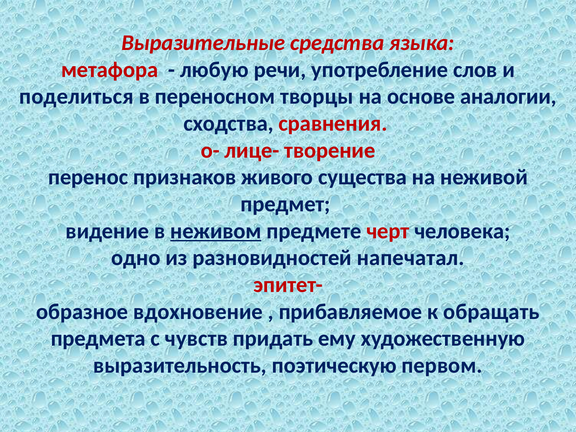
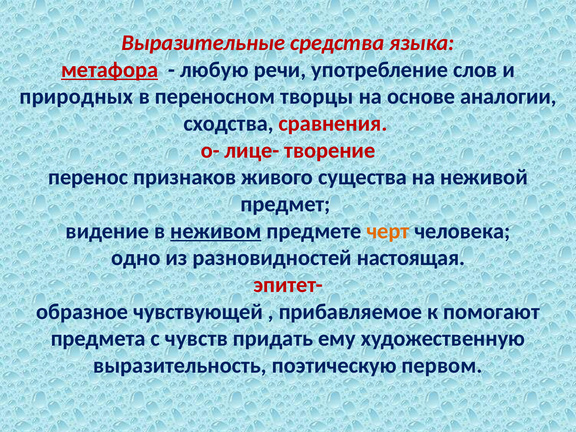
метафора underline: none -> present (110, 70)
поделиться: поделиться -> природных (76, 97)
черт colour: red -> orange (388, 231)
напечатал: напечатал -> настоящая (411, 258)
вдохновение: вдохновение -> чувствующей (198, 312)
обращать: обращать -> помогают (492, 312)
